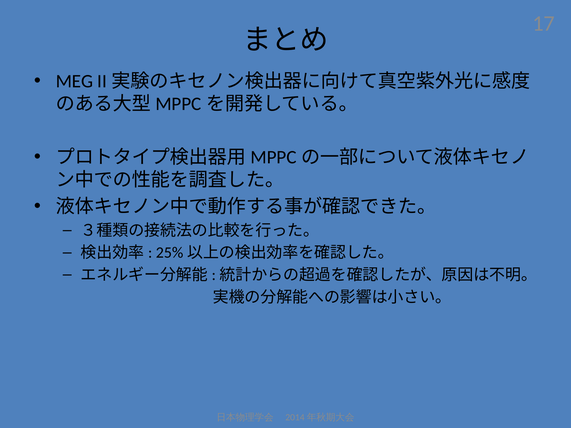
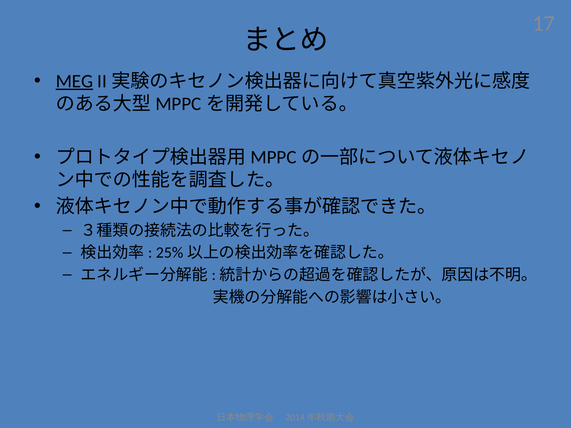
MEG underline: none -> present (74, 81)
